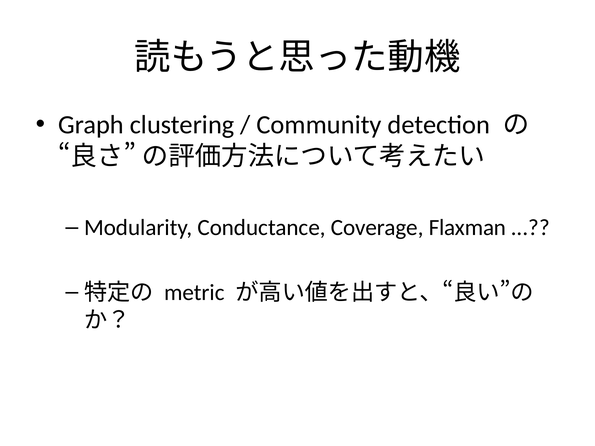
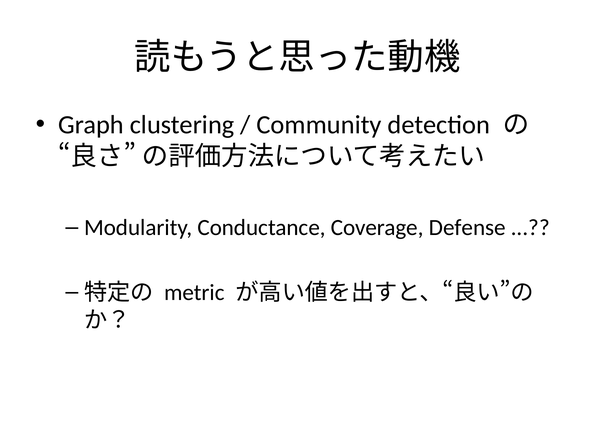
Flaxman: Flaxman -> Defense (467, 228)
